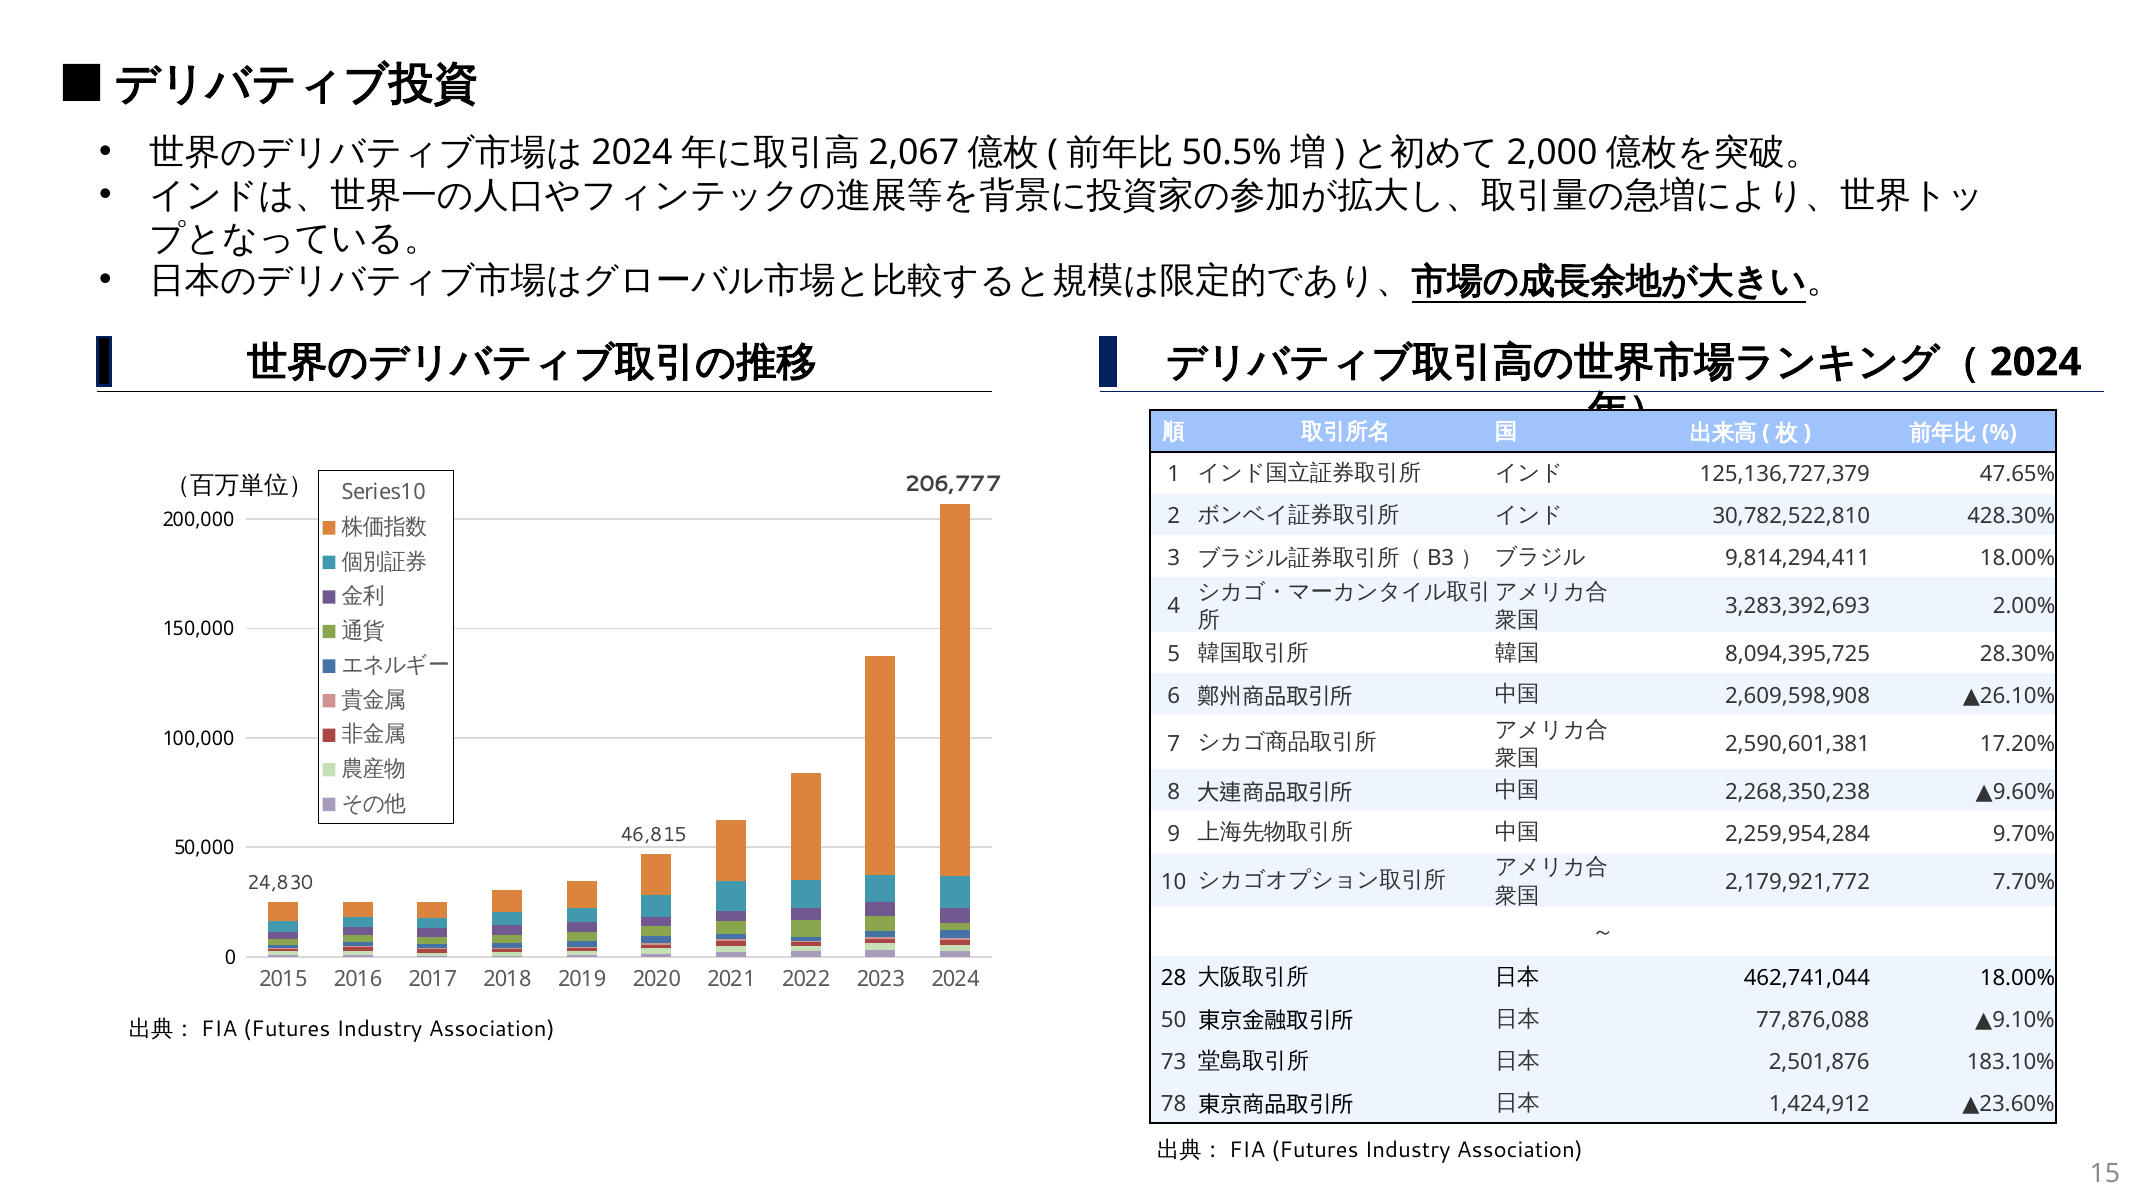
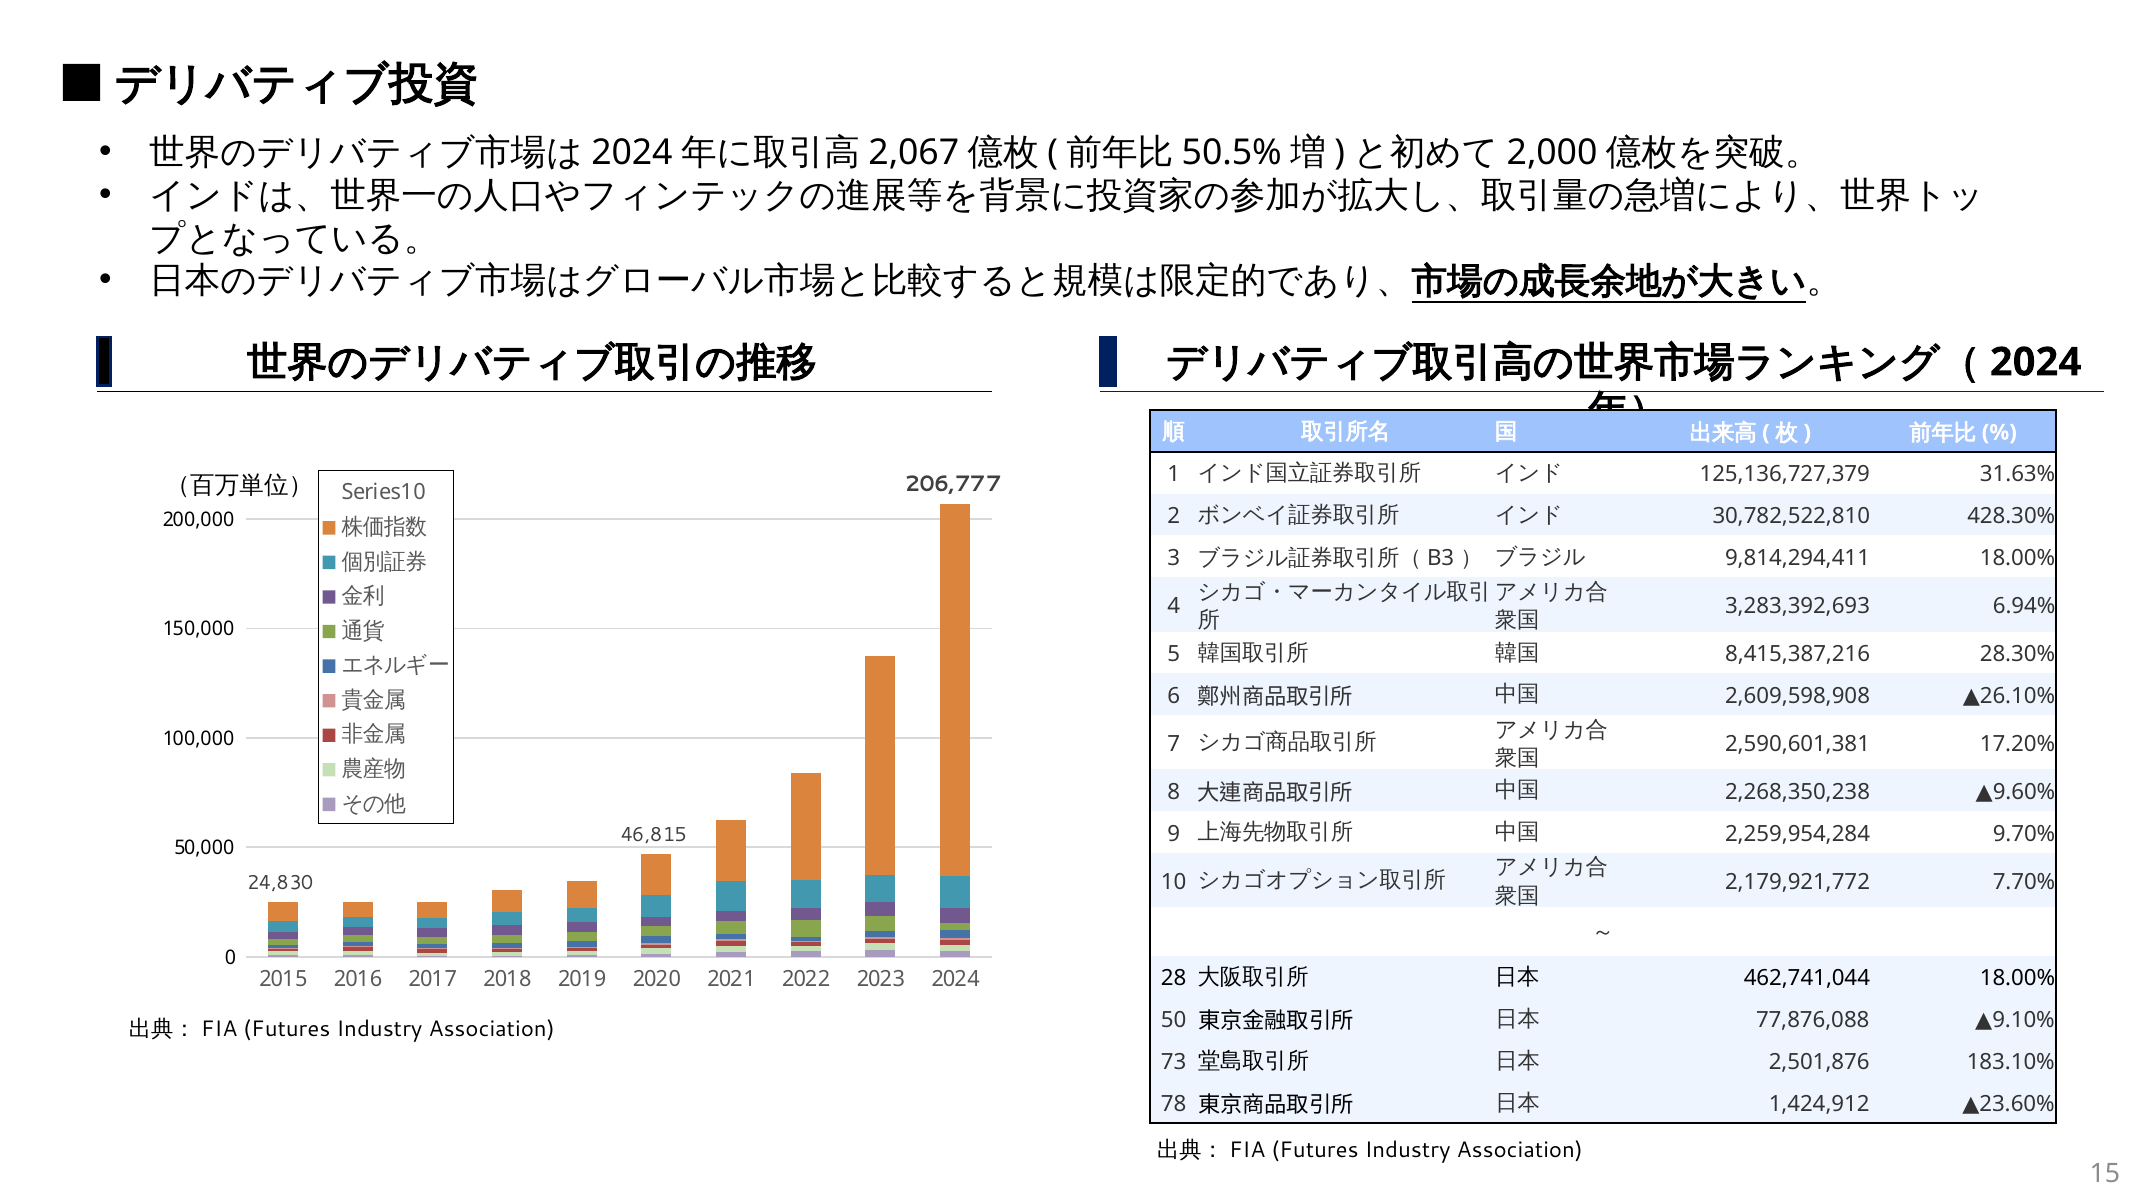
47.65%: 47.65% -> 31.63% (2018, 475)
2.00%: 2.00% -> 6.94% (2024, 606)
8,094,395,725: 8,094,395,725 -> 8,415,387,216 (1798, 654)
